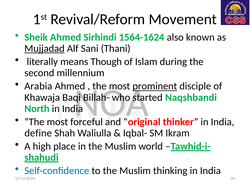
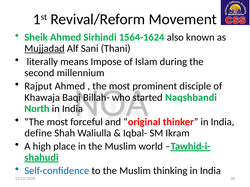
Though: Though -> Impose (106, 62)
Arabia: Arabia -> Rajput (38, 86)
prominent underline: present -> none (155, 86)
